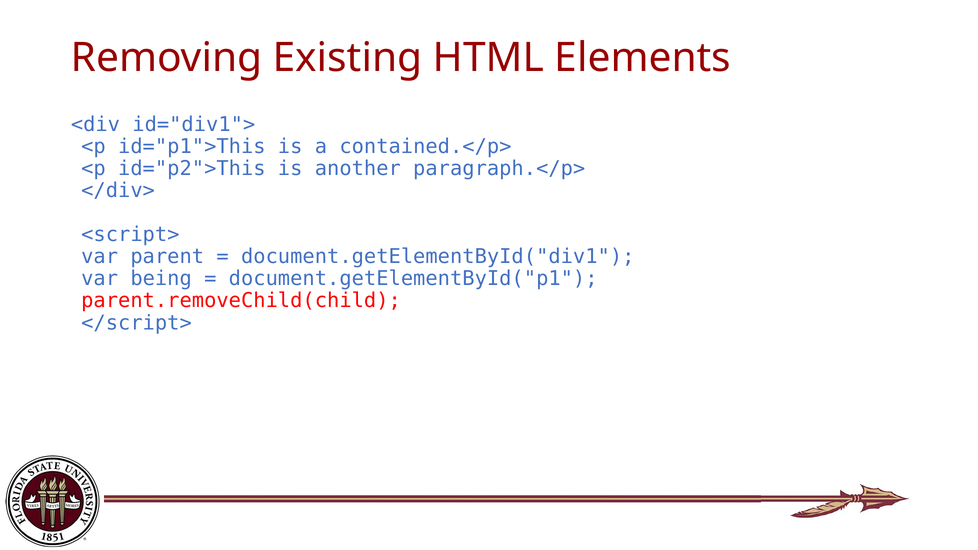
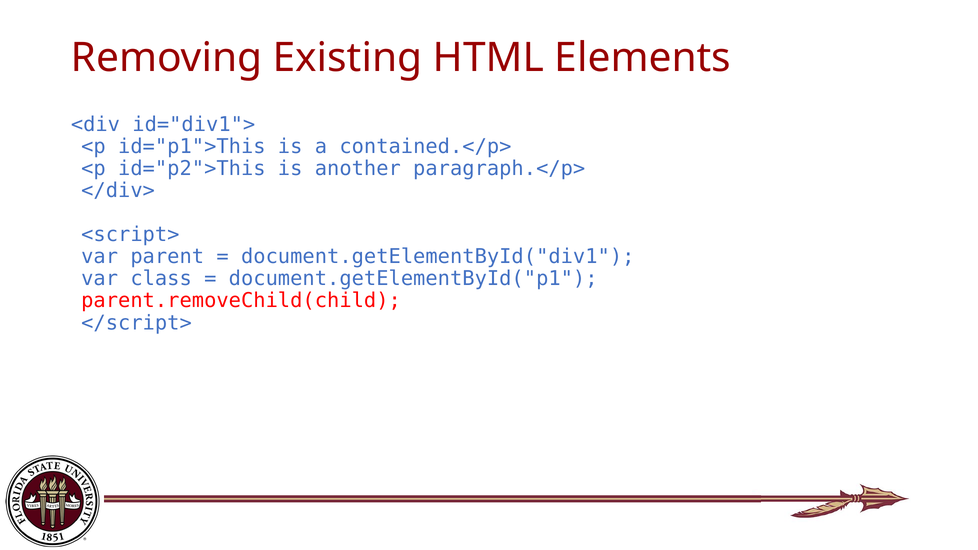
being: being -> class (161, 279)
